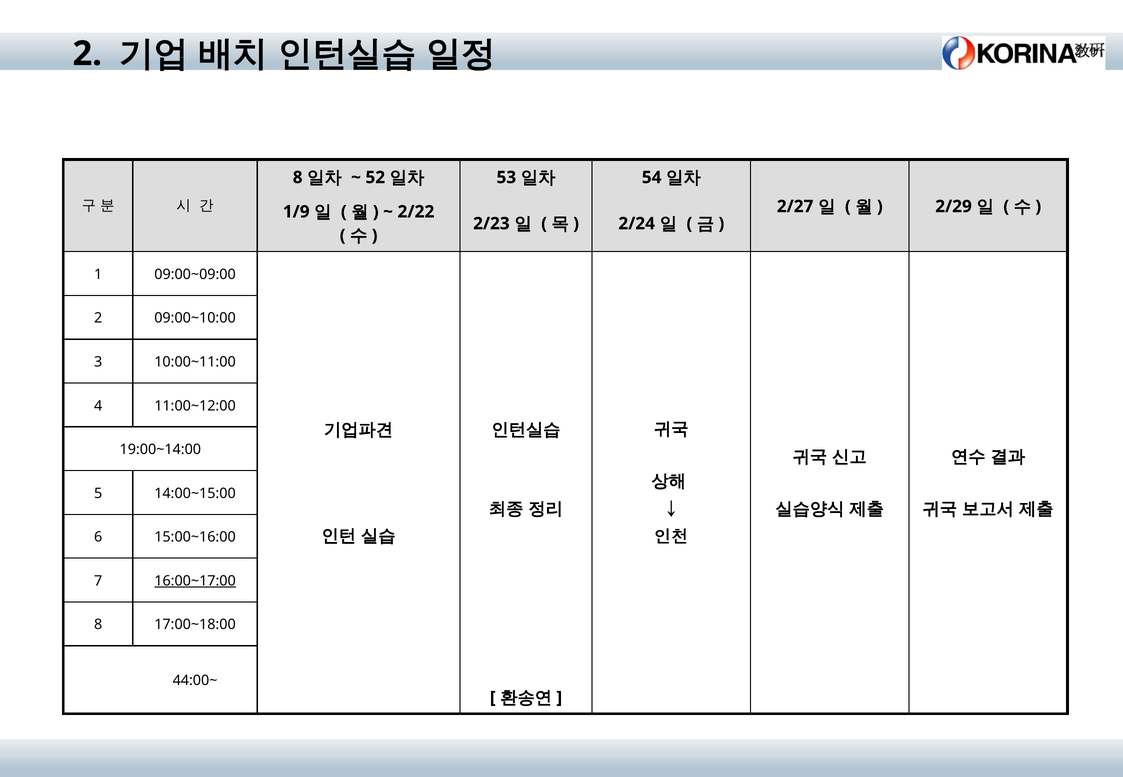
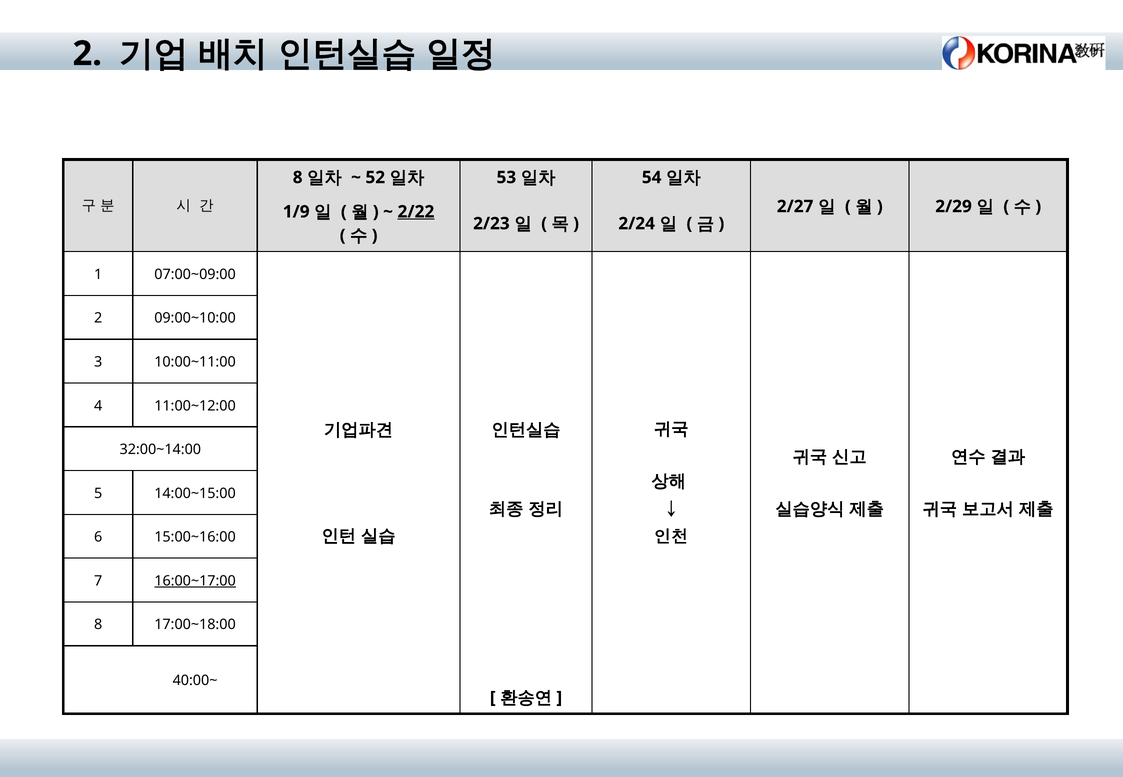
2/22 underline: none -> present (416, 212)
09:00~09:00: 09:00~09:00 -> 07:00~09:00 (195, 275)
19:00~14:00: 19:00~14:00 -> 32:00~14:00 (160, 450)
44:00~: 44:00~ -> 40:00~ (195, 681)
